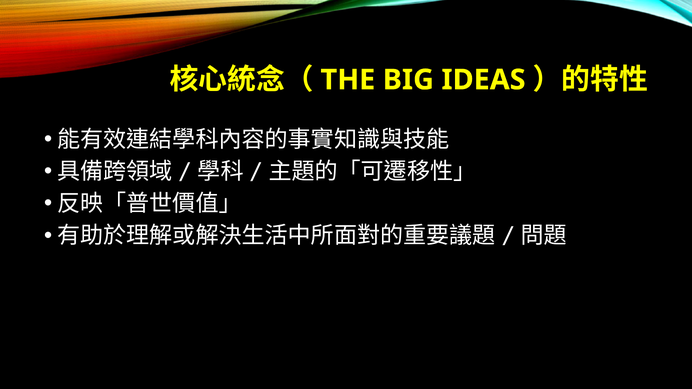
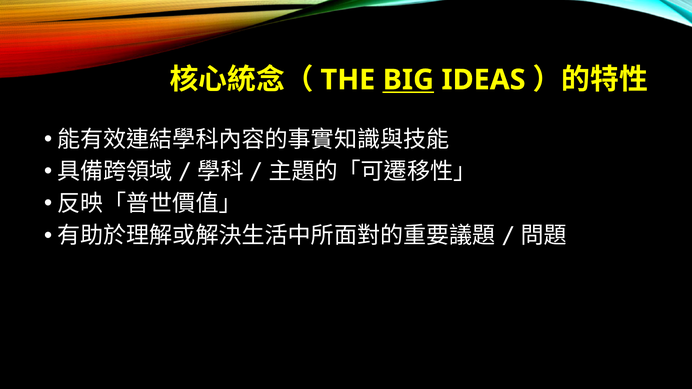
BIG underline: none -> present (408, 80)
